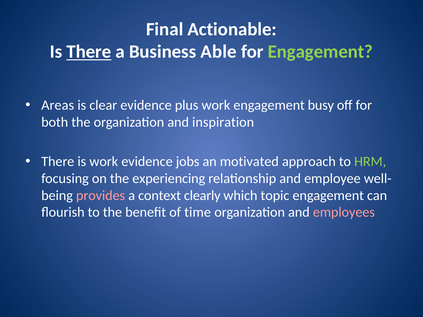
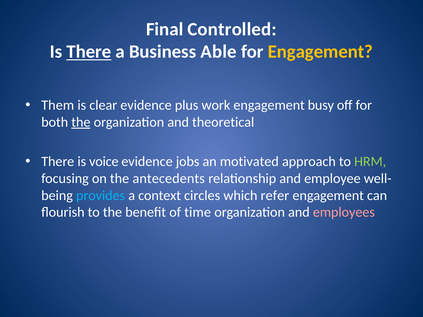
Actionable: Actionable -> Controlled (232, 29)
Engagement colour: light green -> yellow (320, 52)
Areas: Areas -> Them (58, 105)
the underline: none -> present (81, 122)
inspiration: inspiration -> theoretical (223, 122)
is work: work -> voice (104, 162)
experiencing: experiencing -> antecedents (169, 179)
provides colour: pink -> light blue (101, 196)
clearly: clearly -> circles (202, 196)
topic: topic -> refer (275, 196)
